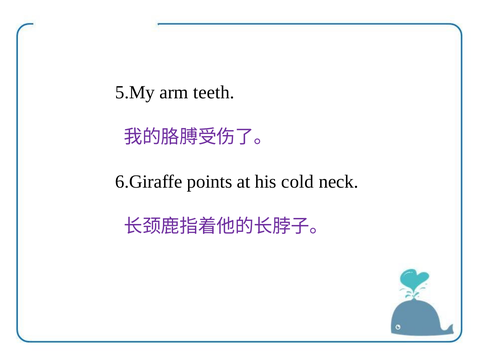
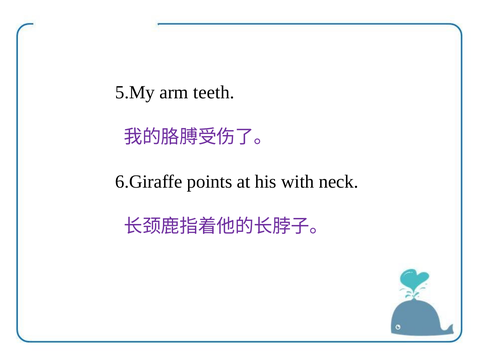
cold: cold -> with (298, 181)
